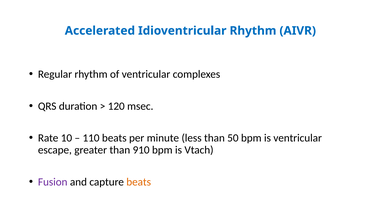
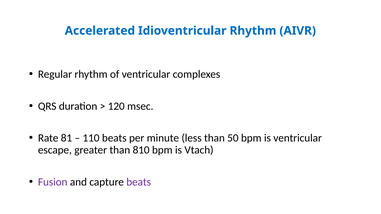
10: 10 -> 81 (66, 138)
910: 910 -> 810 (141, 150)
beats colour: orange -> purple (139, 182)
